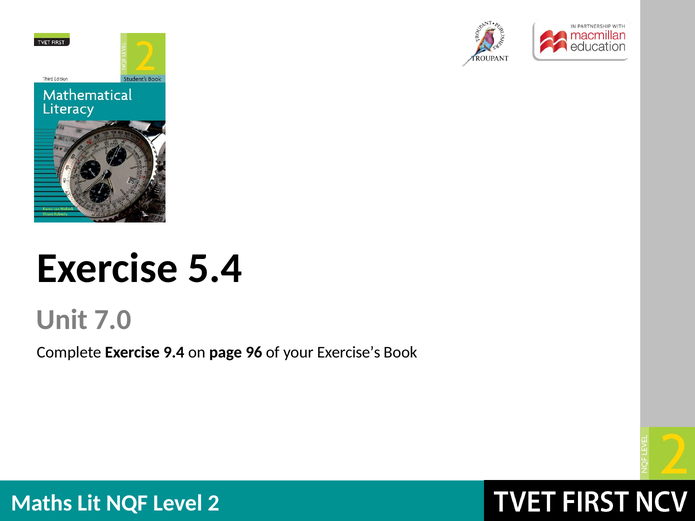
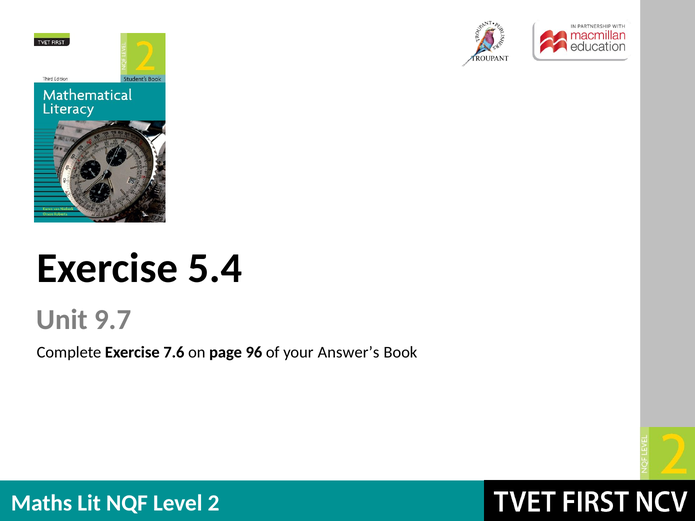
7.0: 7.0 -> 9.7 (113, 320)
9.4: 9.4 -> 7.6 (174, 352)
Exercise’s: Exercise’s -> Answer’s (349, 352)
